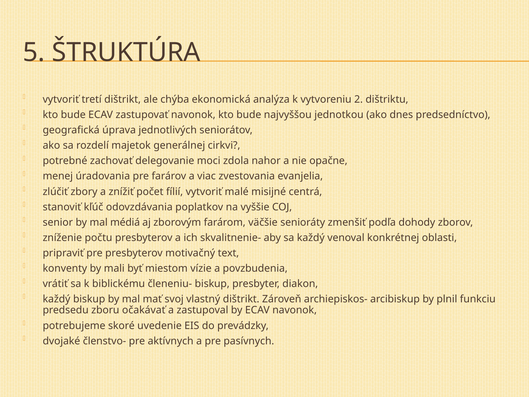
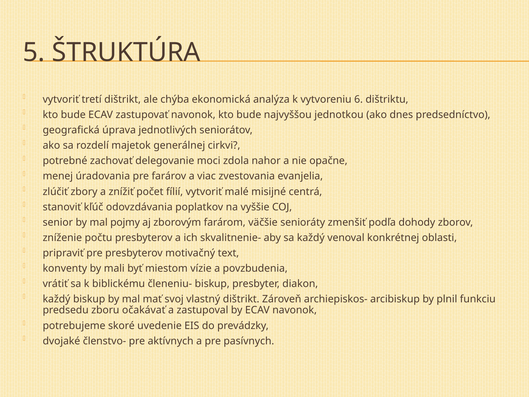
2: 2 -> 6 (359, 99)
médiá: médiá -> pojmy (125, 222)
